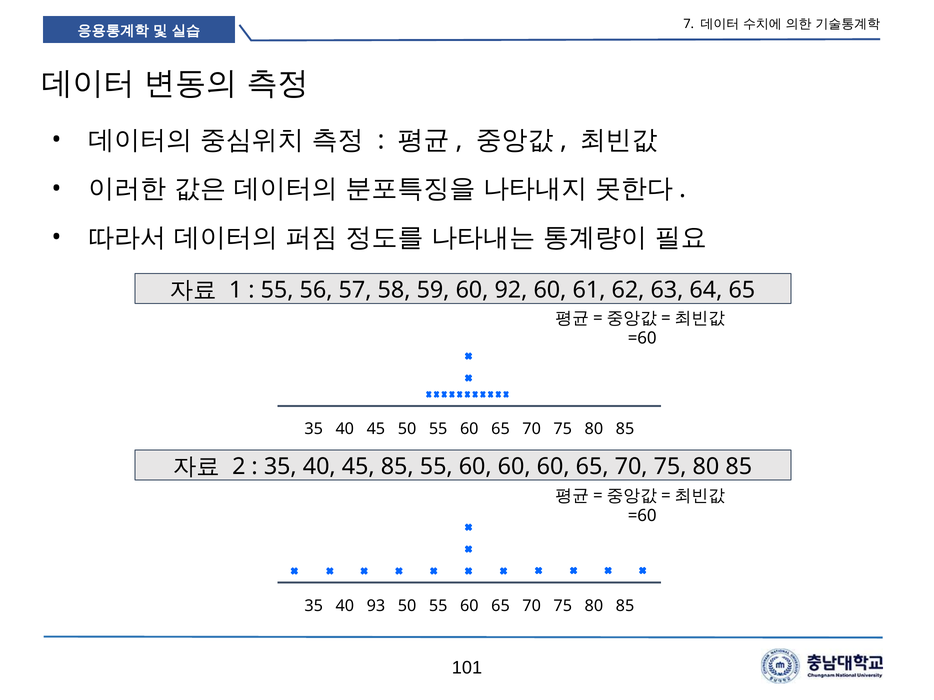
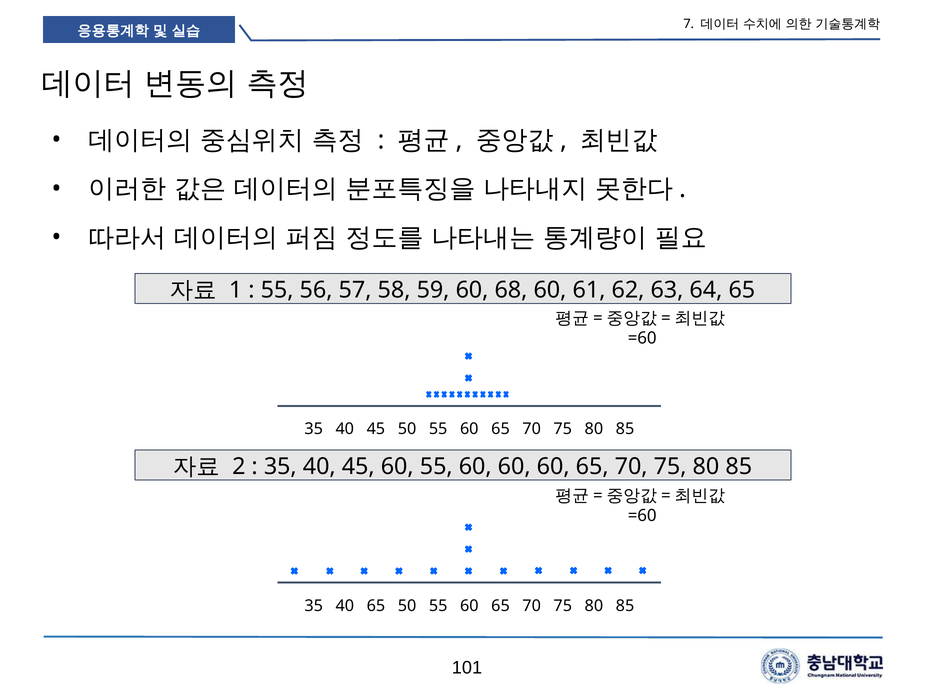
92: 92 -> 68 (511, 290)
45 85: 85 -> 60 (397, 467)
40 93: 93 -> 65 (376, 606)
